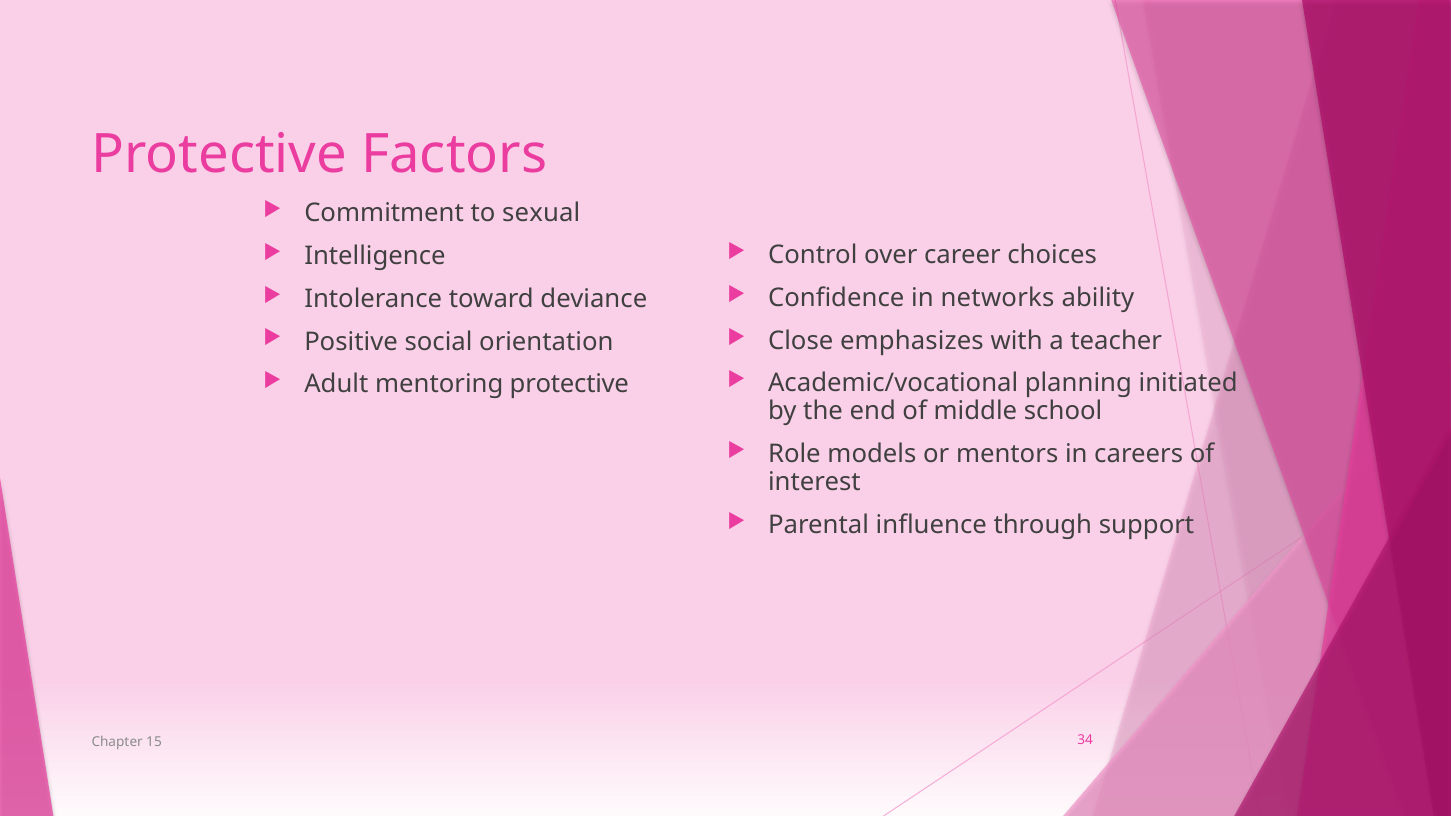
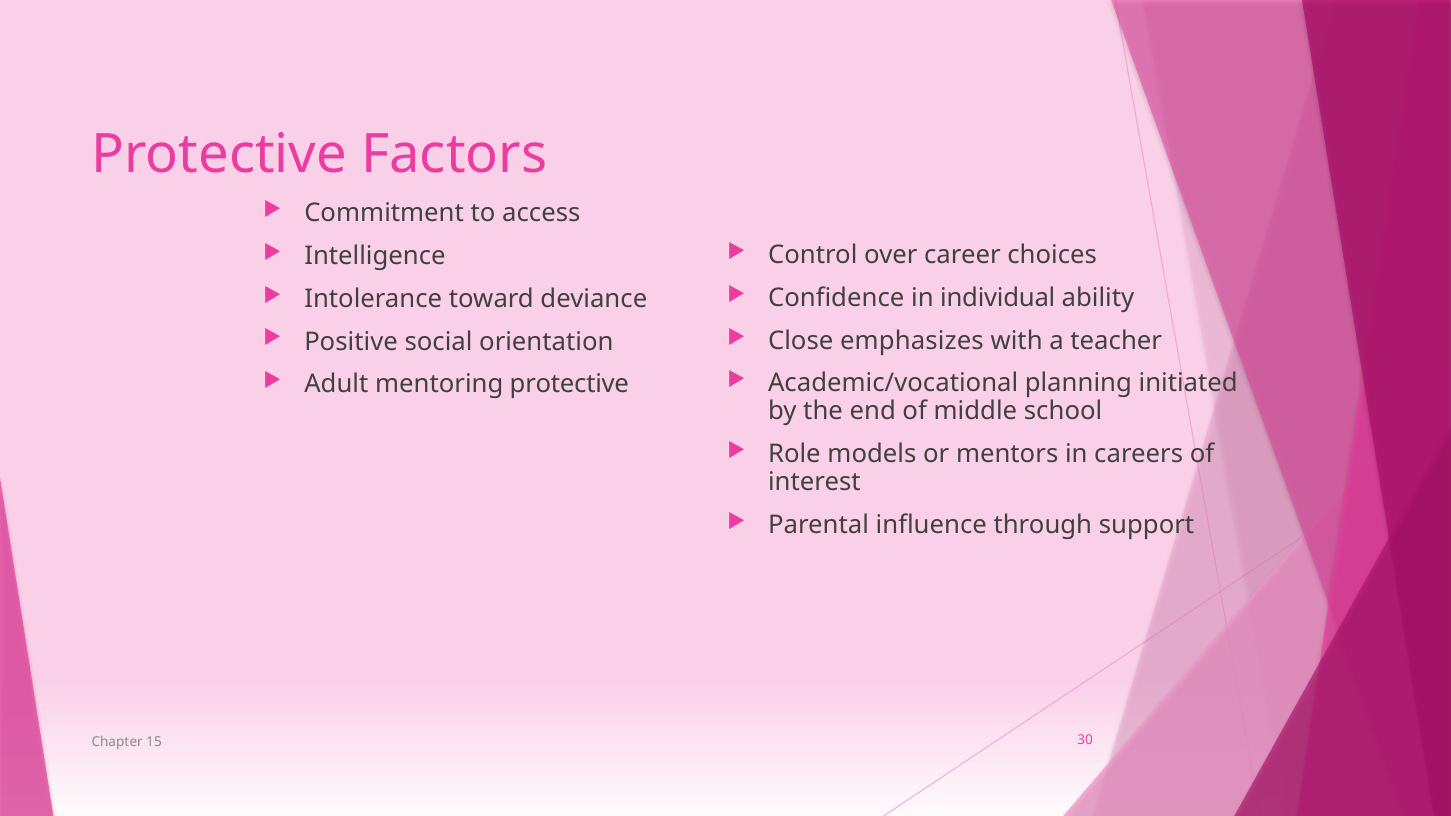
sexual: sexual -> access (541, 213)
networks: networks -> individual (998, 298)
34: 34 -> 30 (1085, 741)
